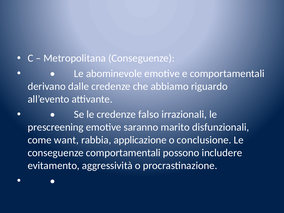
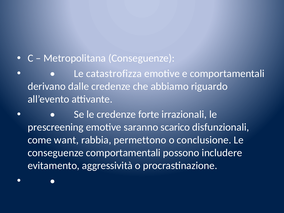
abominevole: abominevole -> catastrofizza (114, 74)
falso: falso -> forte (149, 114)
marito: marito -> scarico (175, 127)
applicazione: applicazione -> permettono (140, 140)
